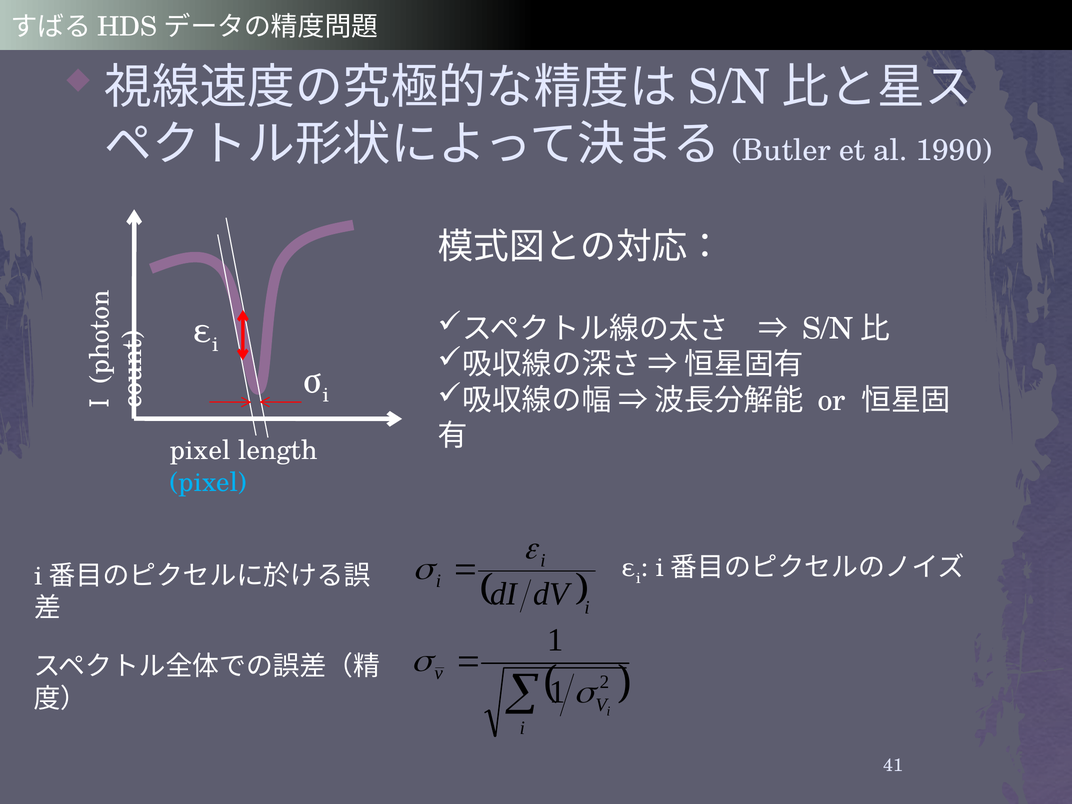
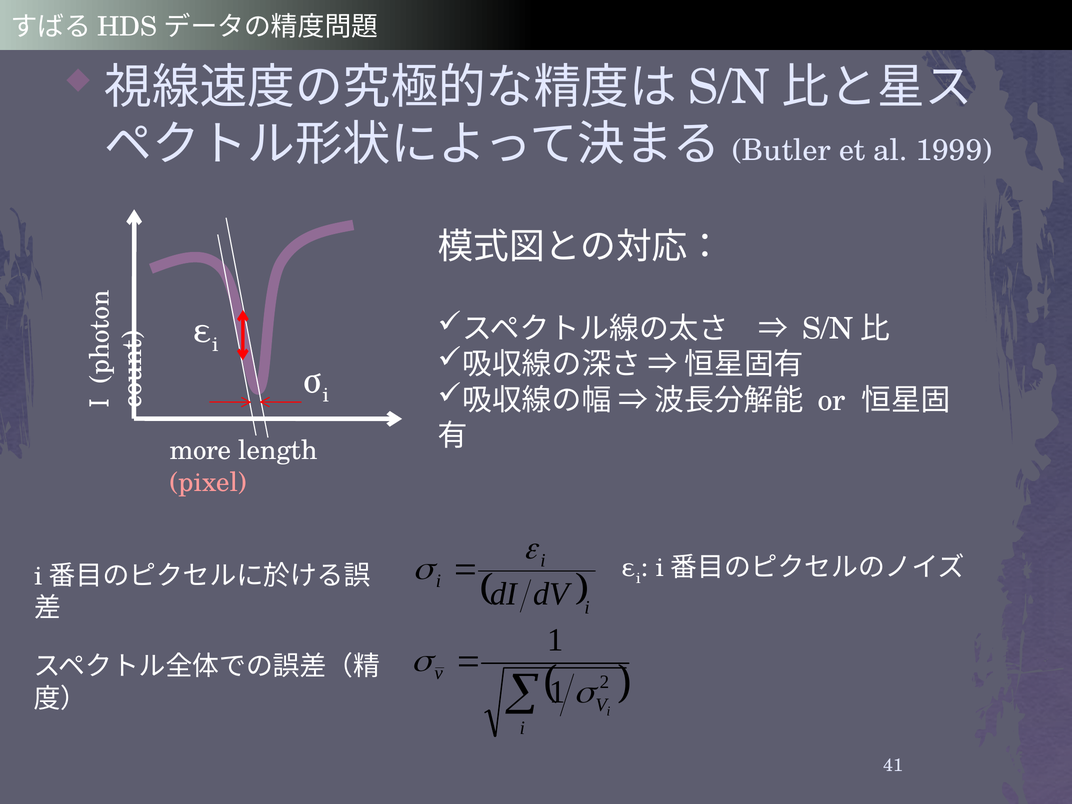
1990: 1990 -> 1999 (954, 151)
pixel: pixel -> more (200, 450)
pixel colour: light blue -> pink (208, 482)
